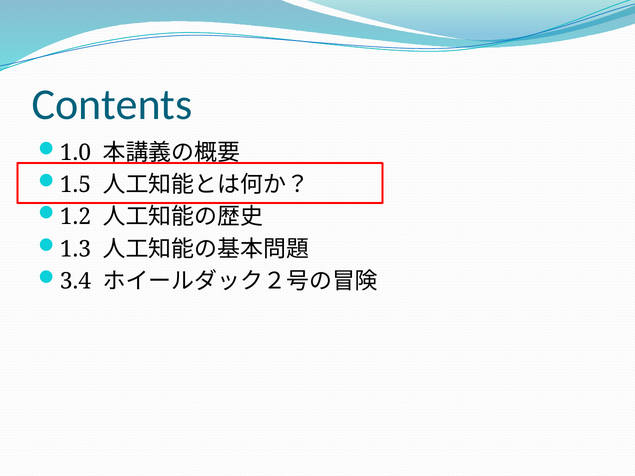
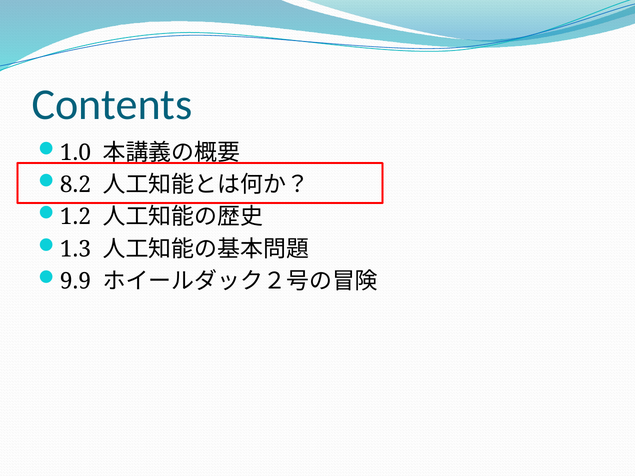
1.5: 1.5 -> 8.2 (75, 185)
3.4: 3.4 -> 9.9 (75, 281)
